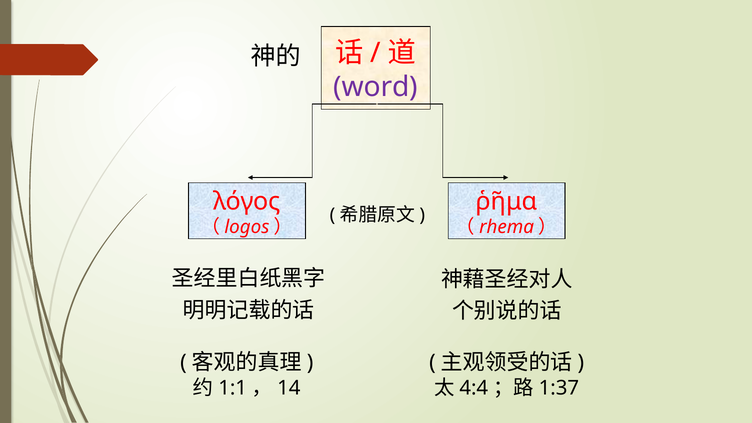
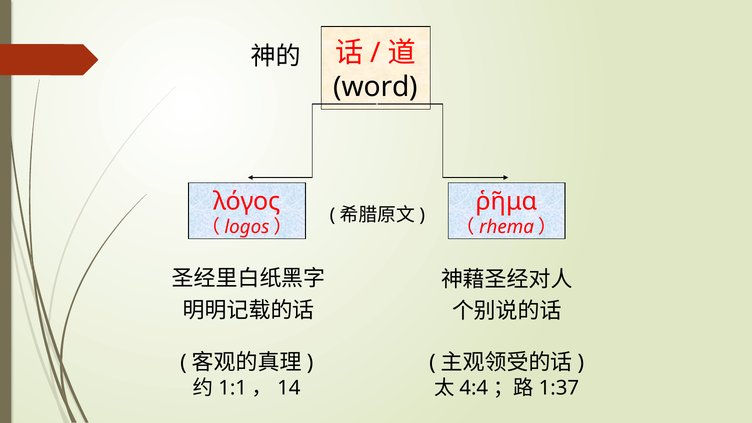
word colour: purple -> black (376, 87)
